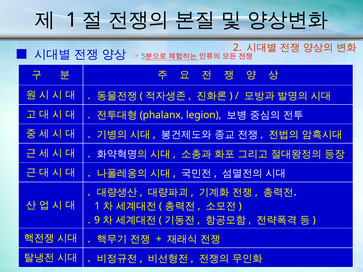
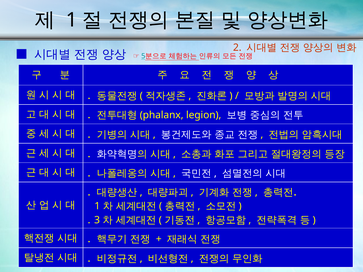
9: 9 -> 3 (97, 220)
